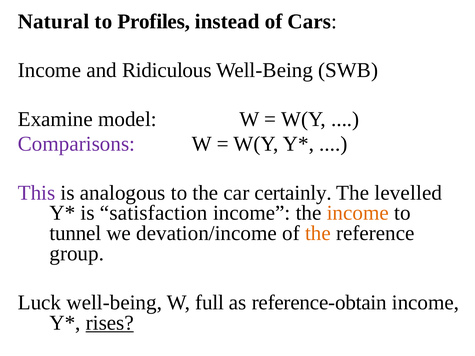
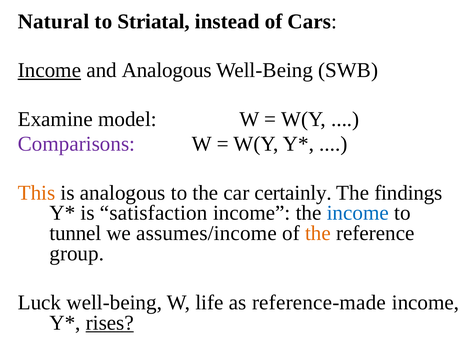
Profiles: Profiles -> Striatal (154, 21)
Income underline: none -> present (49, 70)
and Ridiculous: Ridiculous -> Analogous (167, 70)
This colour: purple -> orange (37, 193)
levelled: levelled -> findings (408, 193)
income colour: orange -> blue (358, 213)
devation/income: devation/income -> assumes/income (206, 233)
full: full -> life (210, 303)
reference-obtain: reference-obtain -> reference-made (319, 303)
